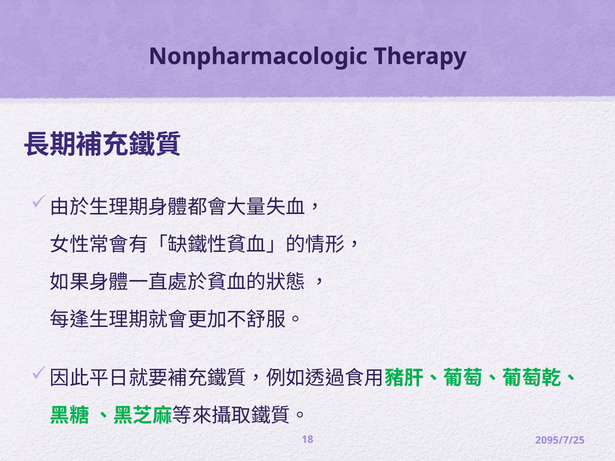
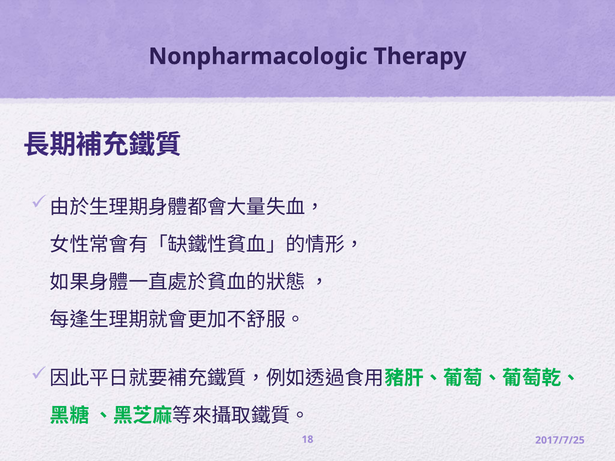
2095/7/25: 2095/7/25 -> 2017/7/25 (560, 440)
